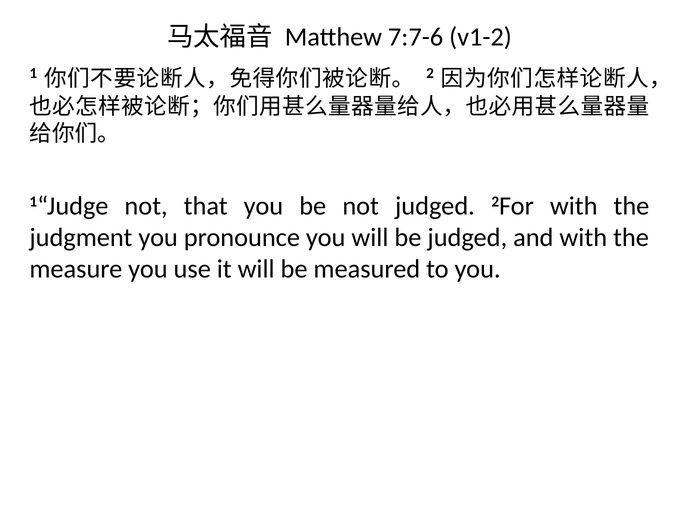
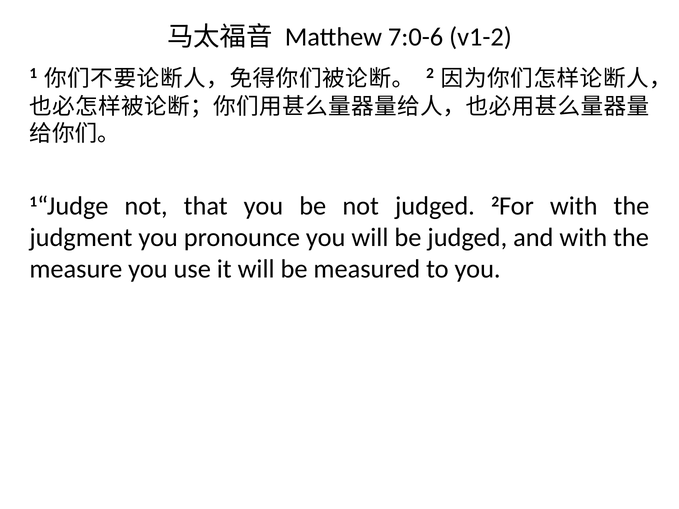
7:7-6: 7:7-6 -> 7:0-6 (416, 37)
